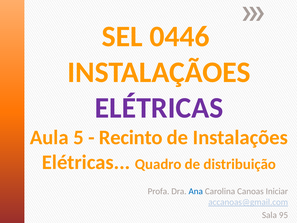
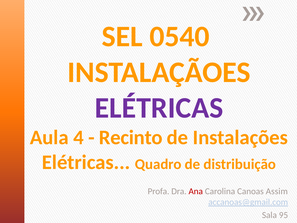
0446: 0446 -> 0540 (179, 37)
5: 5 -> 4 (78, 137)
Ana colour: blue -> red (196, 191)
Iniciar: Iniciar -> Assim (277, 191)
